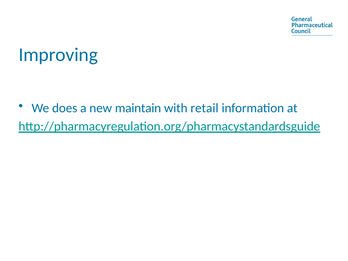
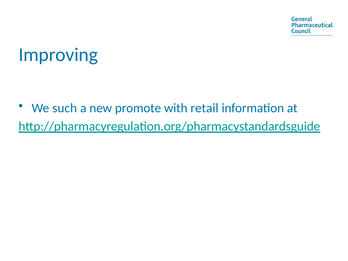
does: does -> such (65, 108)
maintain: maintain -> promote (138, 108)
